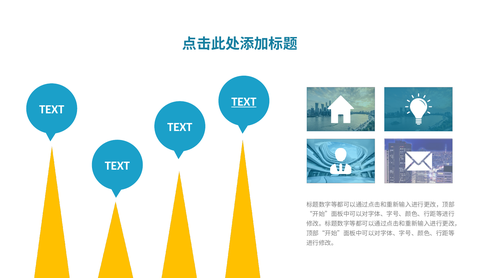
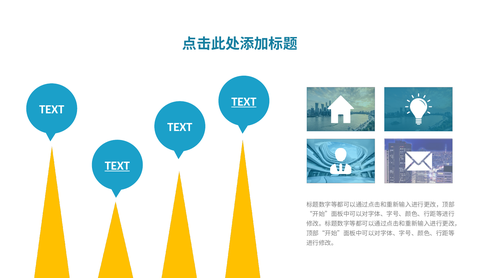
TEXT underline: none -> present (117, 166)
